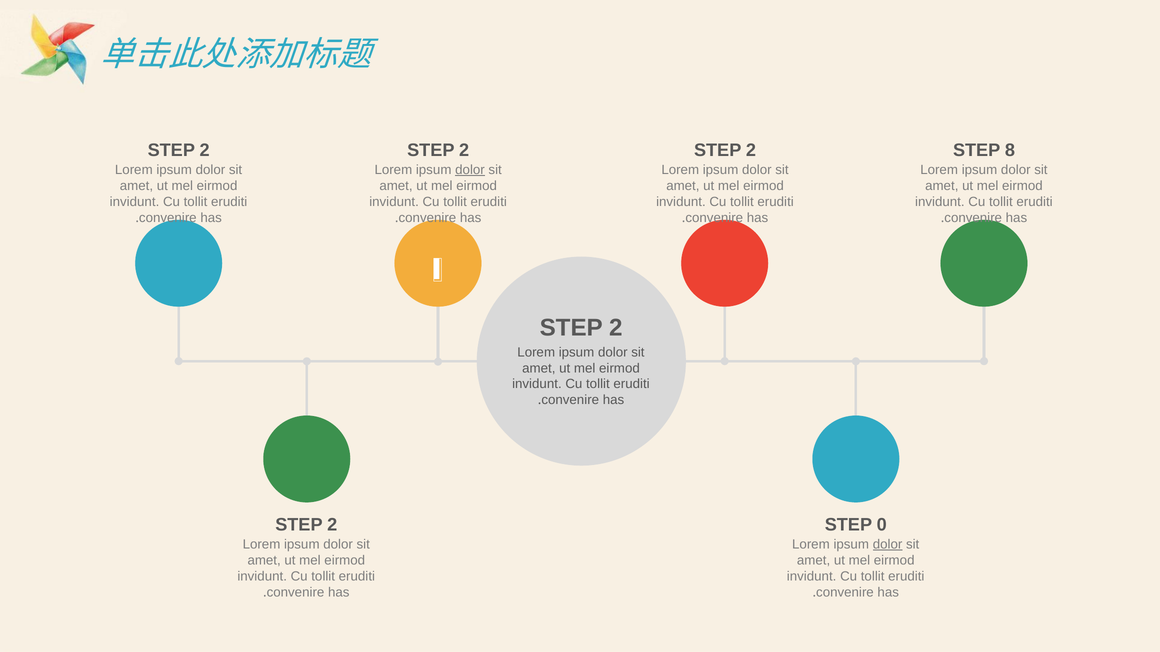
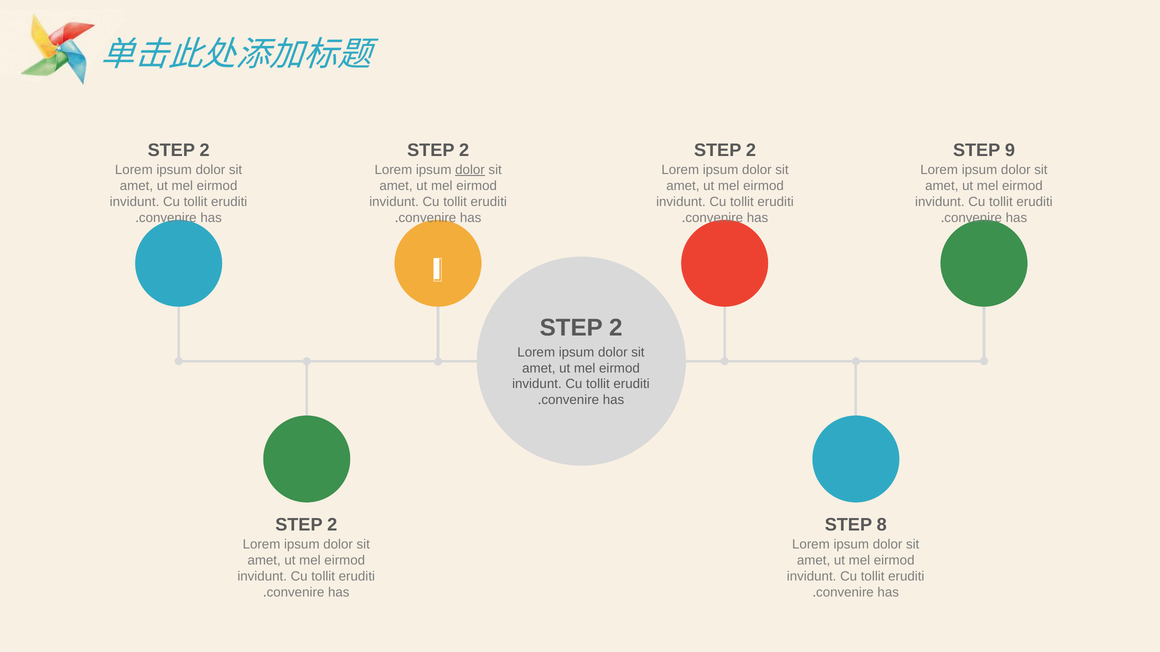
8: 8 -> 9 (1010, 150)
0: 0 -> 8 (882, 525)
dolor underline: present -> none (888, 545)
